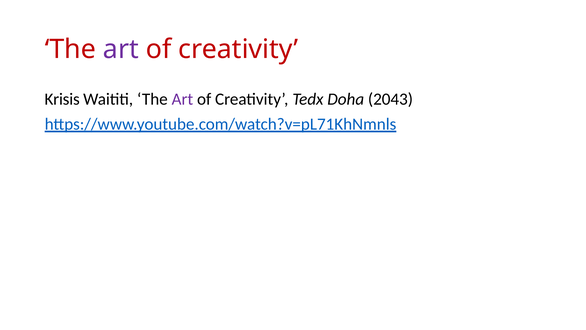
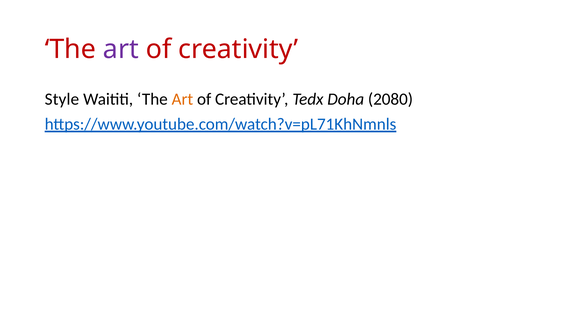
Krisis: Krisis -> Style (62, 99)
Art colour: purple -> orange (182, 99)
2043: 2043 -> 2080 (390, 99)
